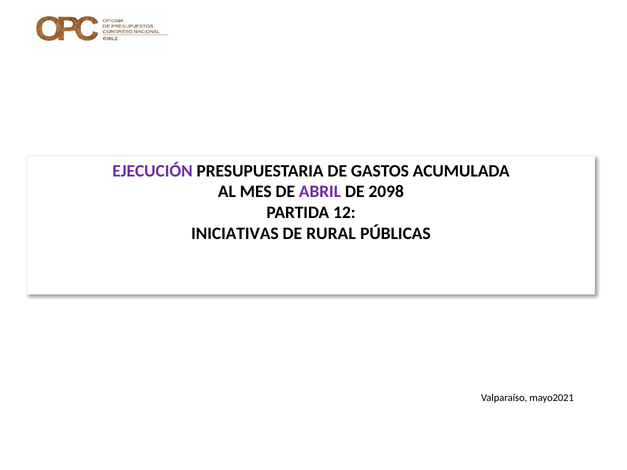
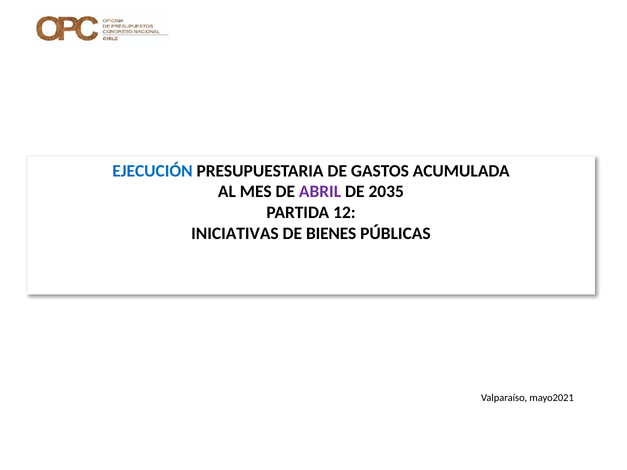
EJECUCIÓN colour: purple -> blue (152, 171)
2098: 2098 -> 2035 (386, 192)
RURAL: RURAL -> BIENES (331, 234)
